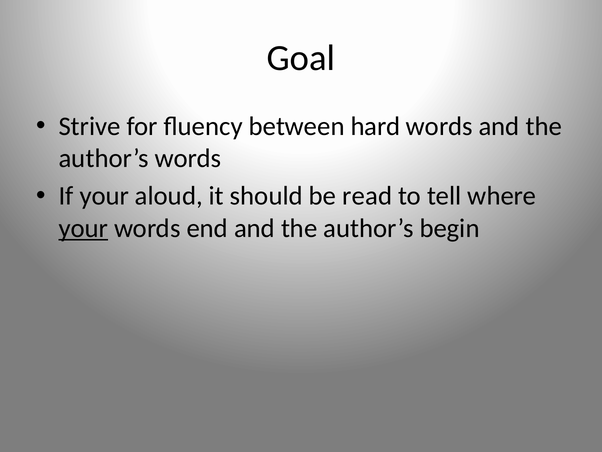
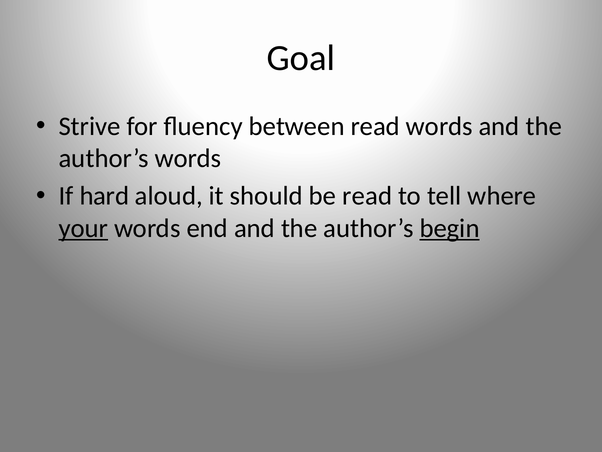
between hard: hard -> read (375, 126)
If your: your -> hard (104, 196)
begin underline: none -> present (450, 228)
